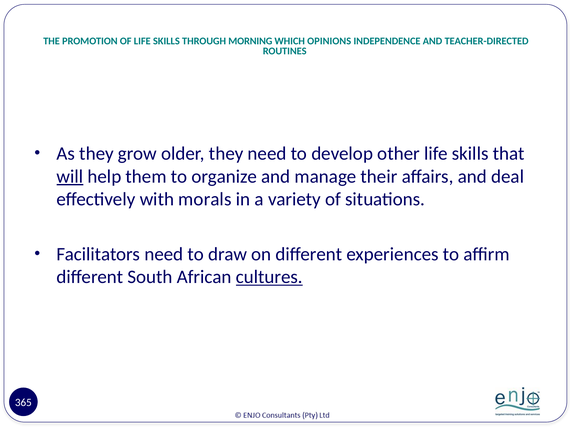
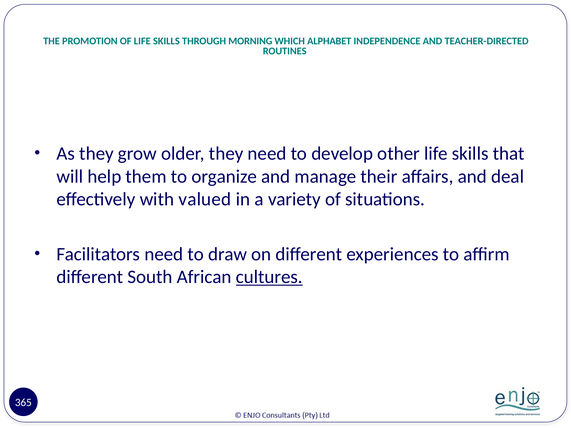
OPINIONS: OPINIONS -> ALPHABET (329, 41)
will underline: present -> none (70, 177)
morals: morals -> valued (205, 199)
